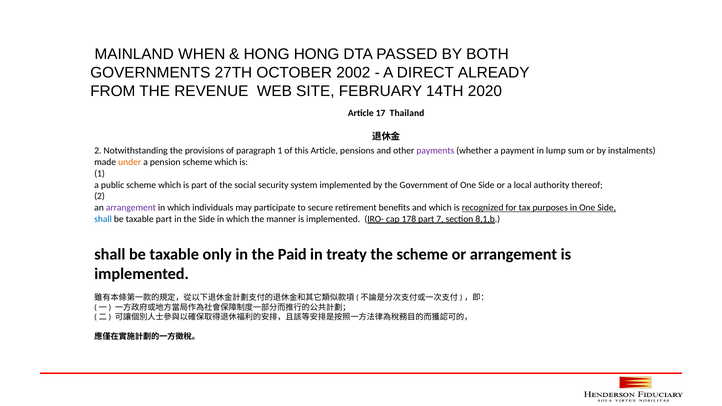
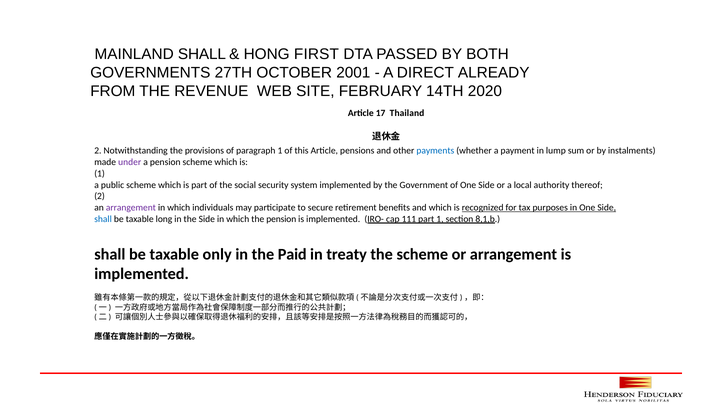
MAINLAND WHEN: WHEN -> SHALL (202, 54)
HONG HONG: HONG -> FIRST (316, 54)
2002: 2002 -> 2001 (353, 73)
payments colour: purple -> blue (435, 151)
under colour: orange -> purple (130, 162)
taxable part: part -> long (164, 219)
the manner: manner -> pension (281, 219)
178: 178 -> 111 (409, 219)
part 7: 7 -> 1 (440, 219)
